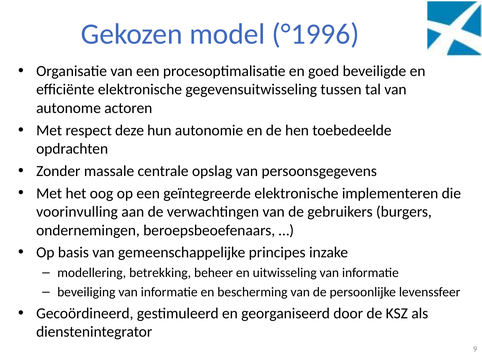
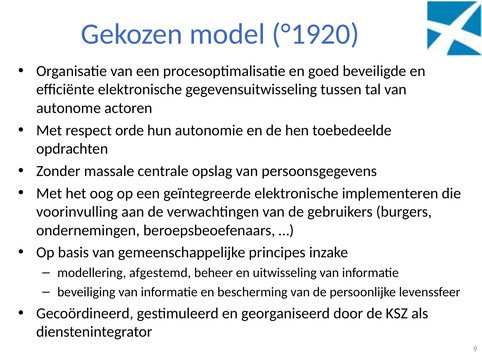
°1996: °1996 -> °1920 (316, 34)
deze: deze -> orde (130, 130)
betrekking: betrekking -> afgestemd (160, 273)
